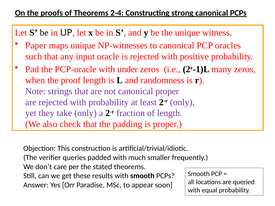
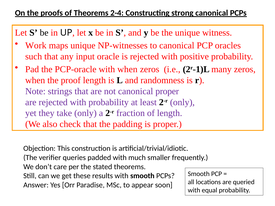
Paper: Paper -> Work (36, 45)
with under: under -> when (127, 69)
